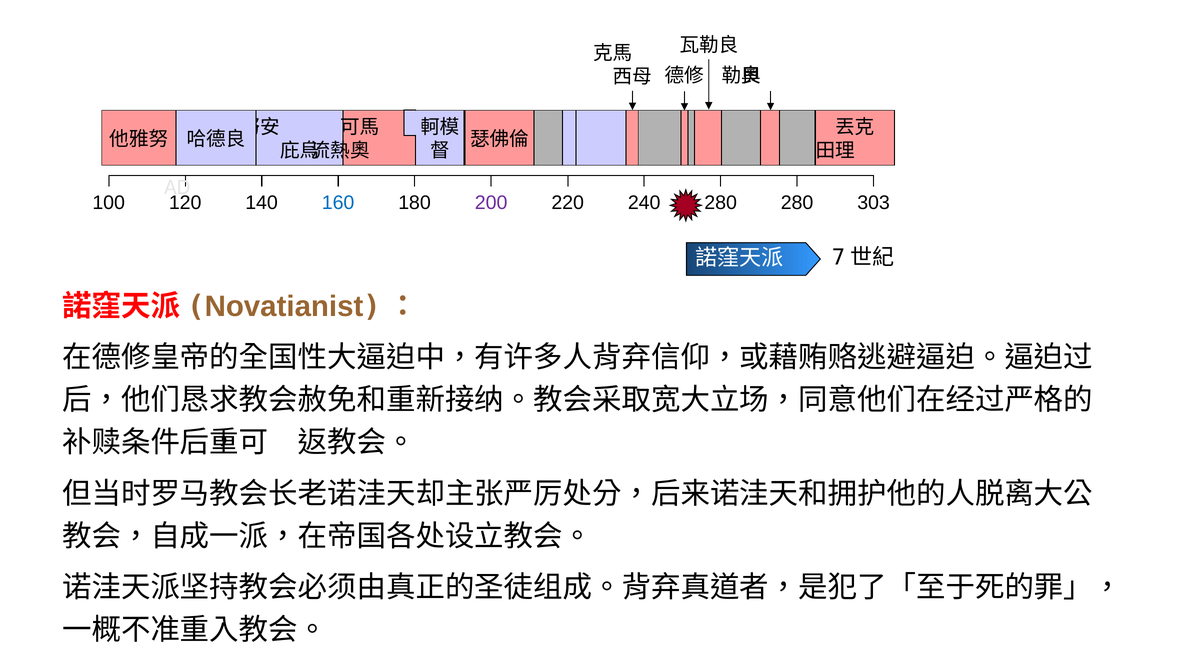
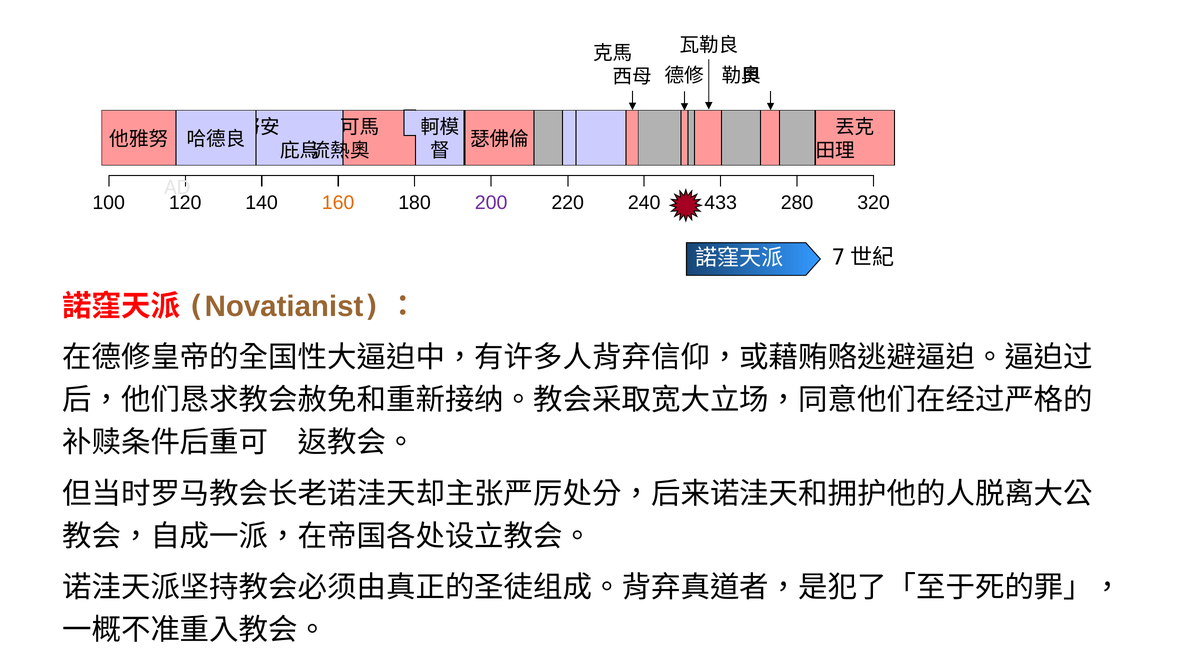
160 colour: blue -> orange (338, 203)
240 280: 280 -> 433 (721, 203)
303: 303 -> 320 (874, 203)
